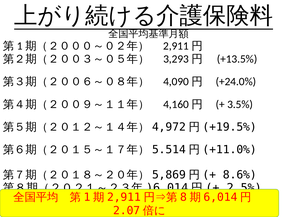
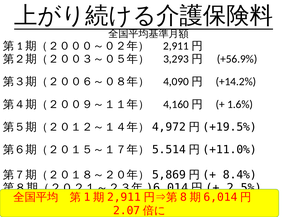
+13.5%: +13.5% -> +56.9% (237, 59)
+24.0%: +24.0% -> +14.2% (236, 82)
3.5%: 3.5% -> 1.6% (240, 105)
8.6%: 8.6% -> 8.4% (240, 175)
